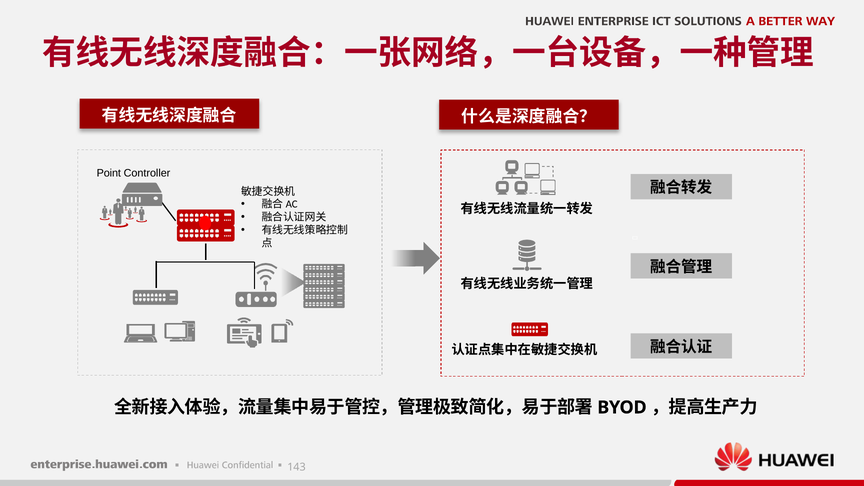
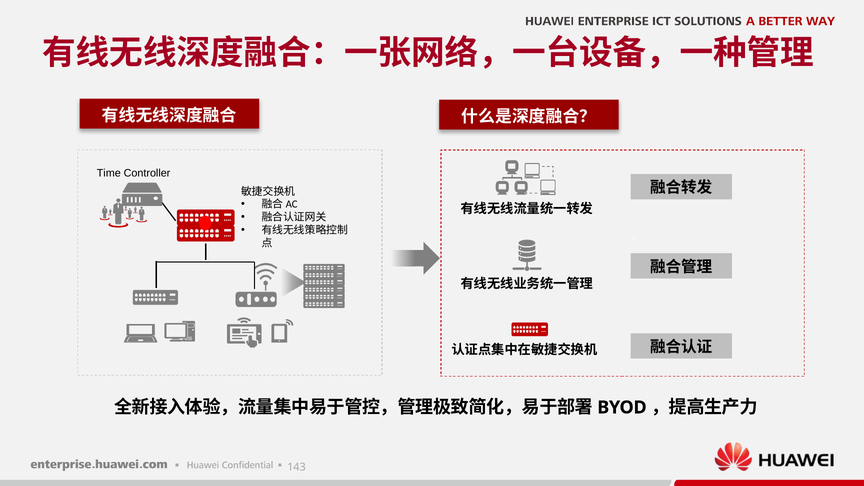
Point: Point -> Time (109, 173)
